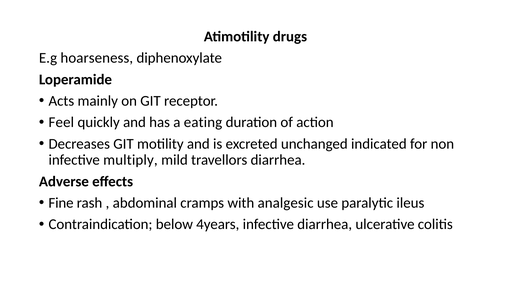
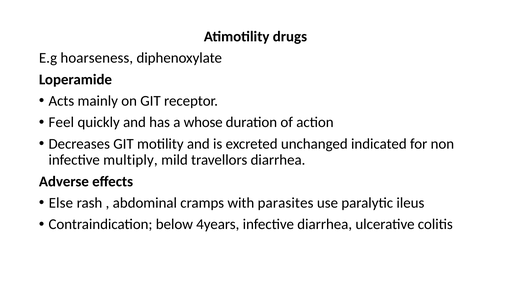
eating: eating -> whose (203, 122)
Fine: Fine -> Else (61, 202)
analgesic: analgesic -> parasites (286, 202)
